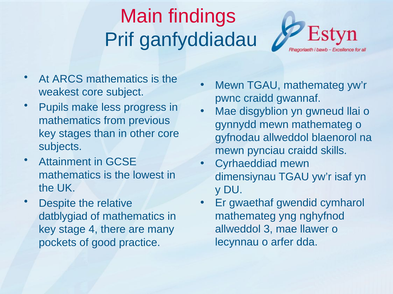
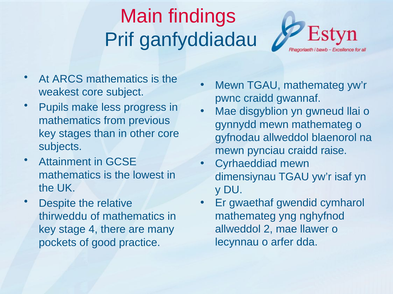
skills: skills -> raise (334, 151)
datblygiad: datblygiad -> thirweddu (63, 217)
3: 3 -> 2 (268, 230)
